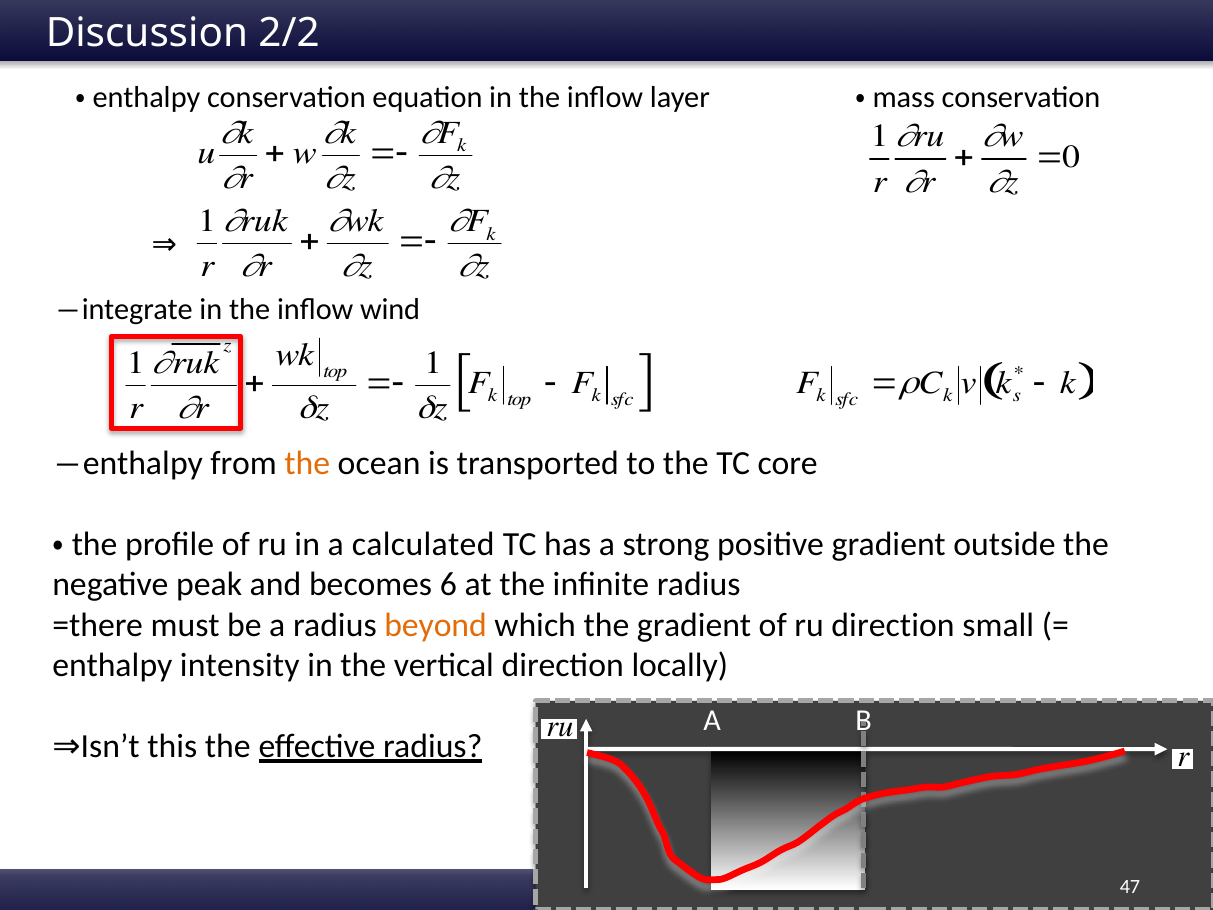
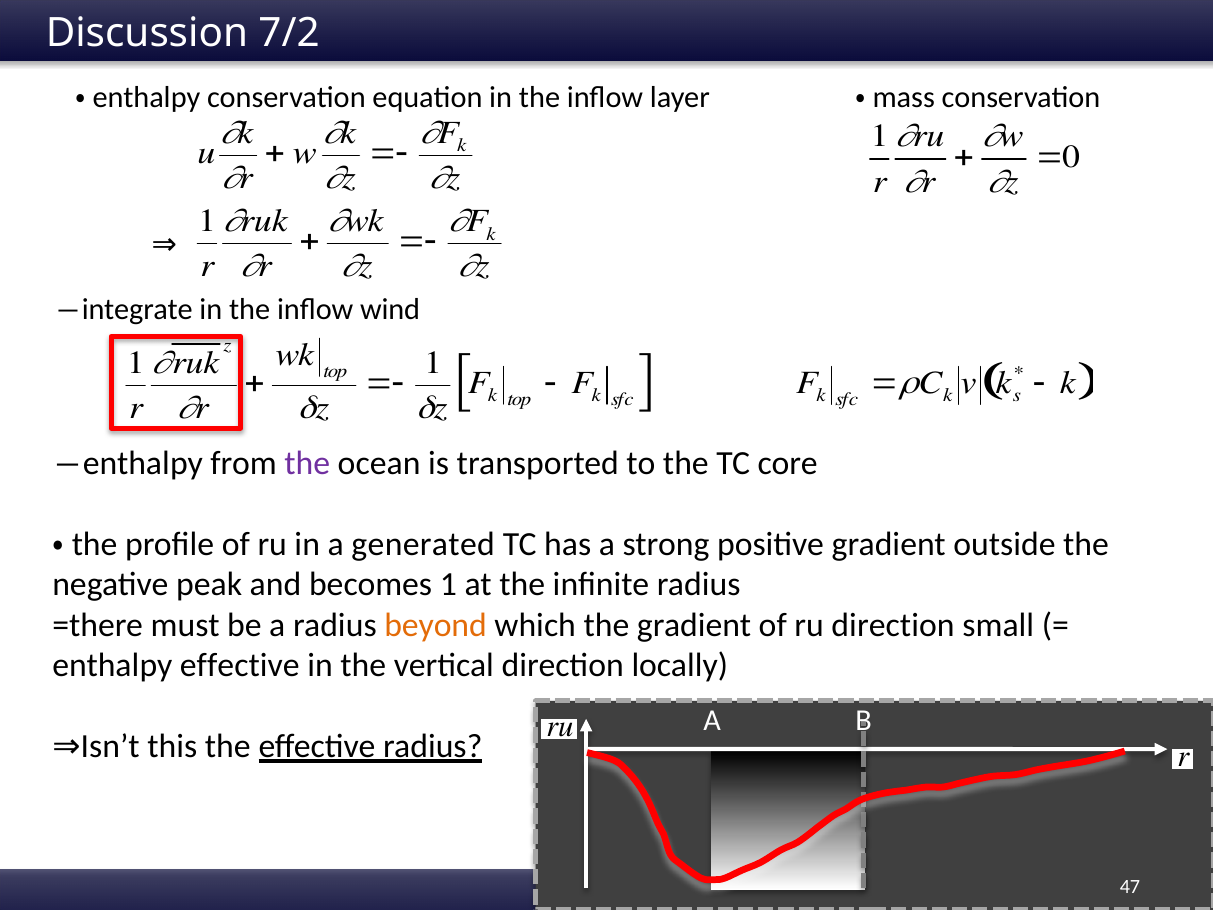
2/2: 2/2 -> 7/2 (289, 33)
the colour: orange -> purple (307, 463)
calculated: calculated -> generated (423, 544)
becomes 6: 6 -> 1 (448, 585)
enthalpy intensity: intensity -> effective (240, 665)
